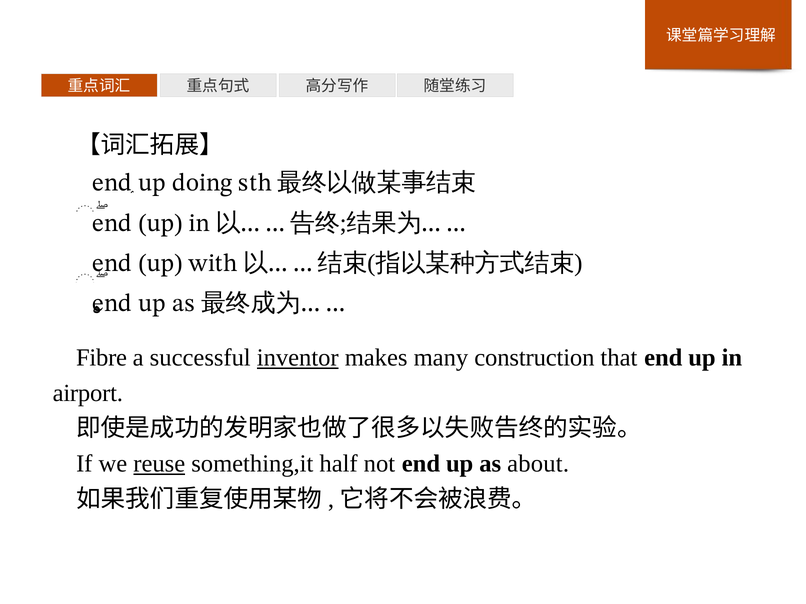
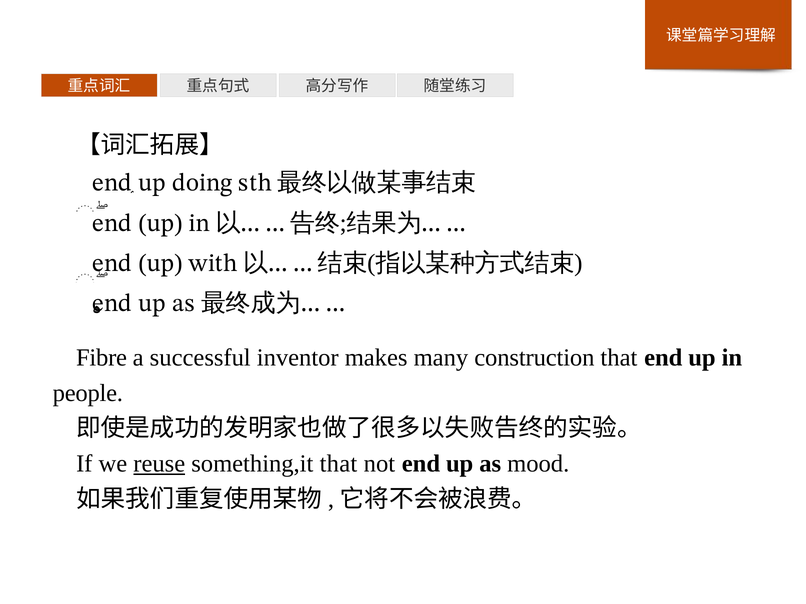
inventor underline: present -> none (298, 358)
airport: airport -> people (88, 393)
something,it half: half -> that (338, 464)
about: about -> mood (538, 464)
